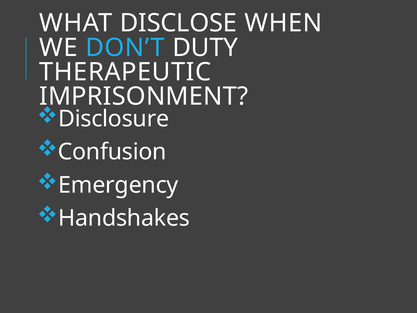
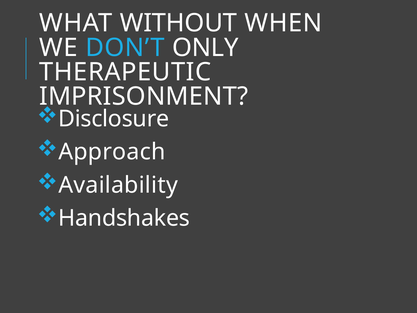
DISCLOSE: DISCLOSE -> WITHOUT (178, 23)
DUTY: DUTY -> ONLY (205, 48)
Confusion: Confusion -> Approach (112, 152)
Emergency: Emergency -> Availability (118, 185)
